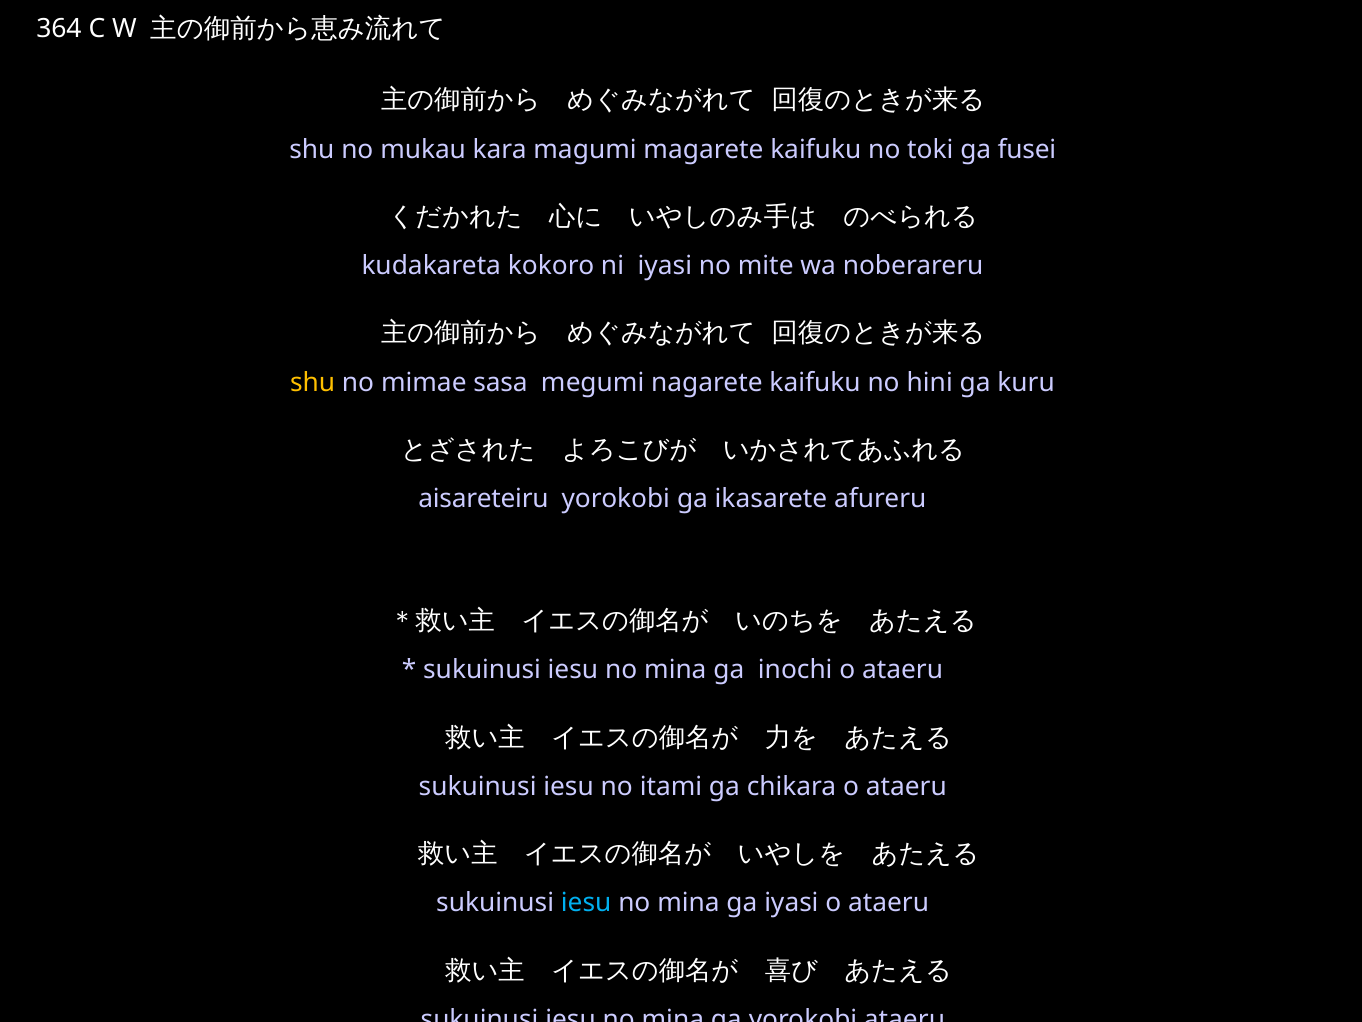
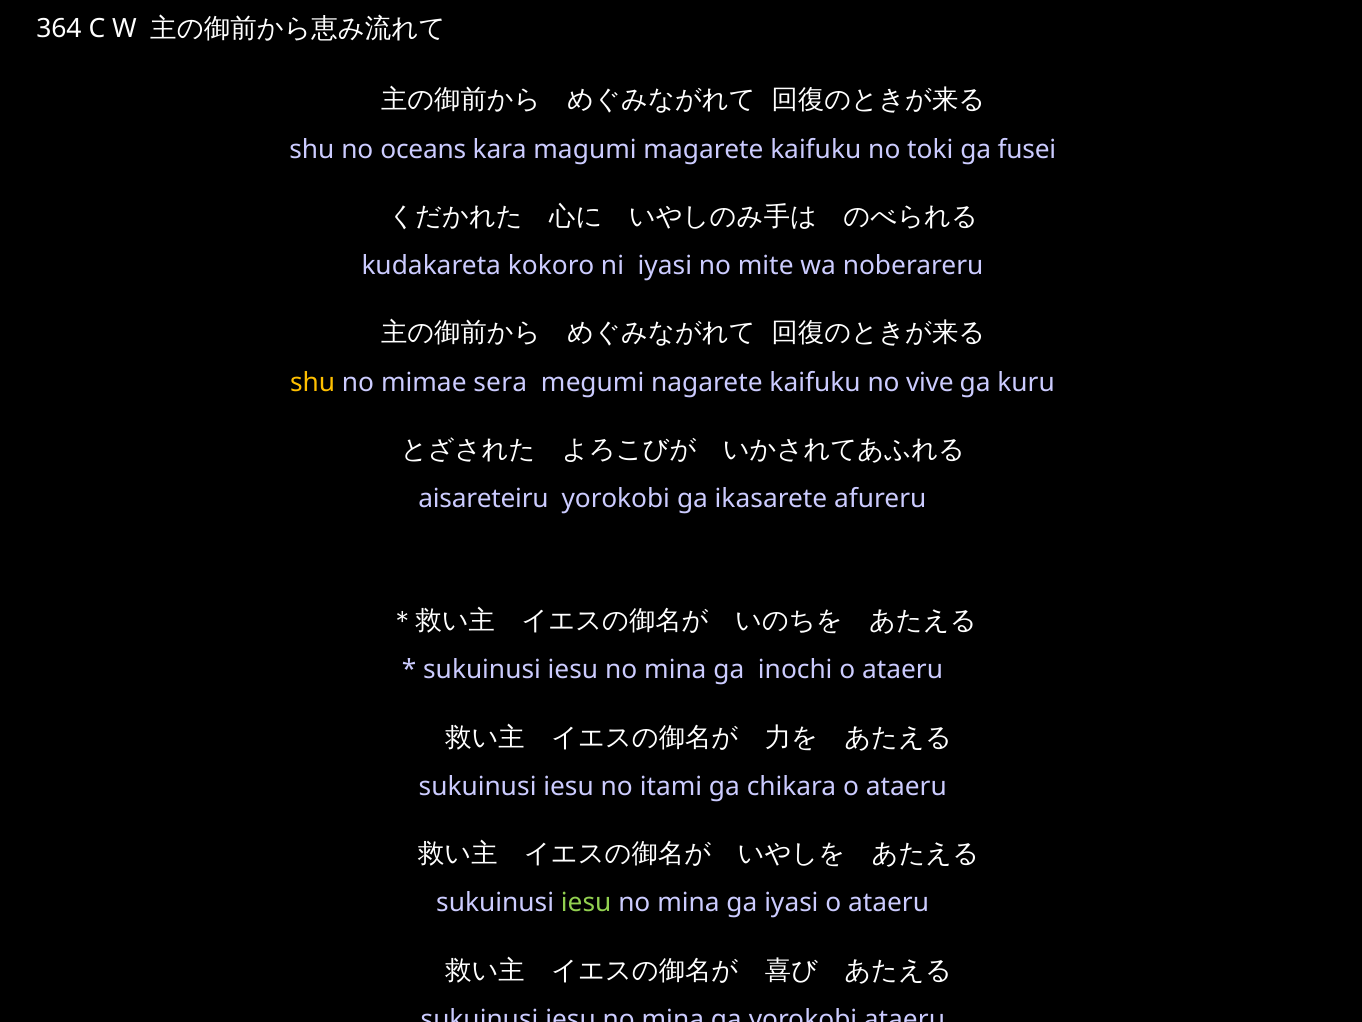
mukau: mukau -> oceans (423, 149)
sasa: sasa -> sera (500, 382)
hini: hini -> vive (930, 382)
iesu colour: light blue -> light green (586, 903)
